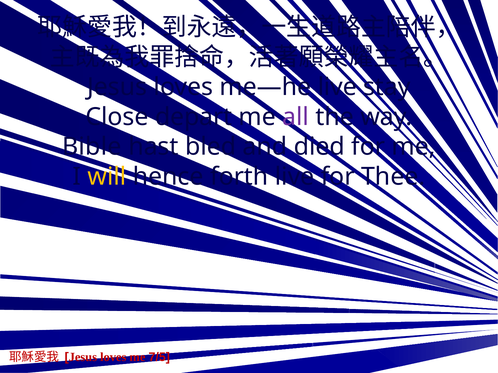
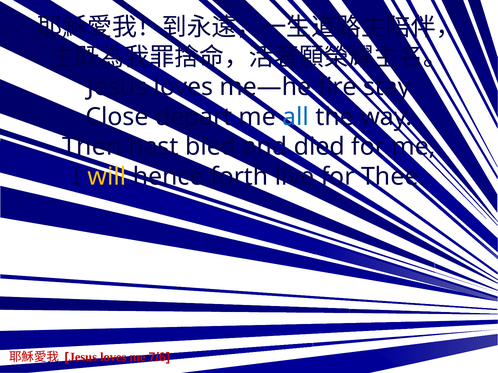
me—he live: live -> fire (337, 87)
all colour: purple -> blue (296, 117)
Bible: Bible -> Then (92, 147)
7/5: 7/5 -> 7/6 (159, 357)
